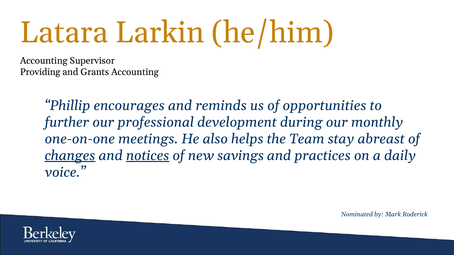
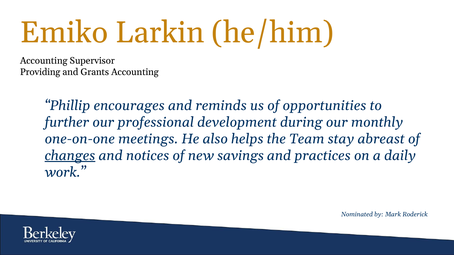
Latara: Latara -> Emiko (64, 33)
notices underline: present -> none (148, 156)
voice: voice -> work (65, 172)
